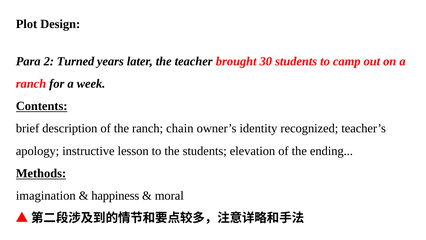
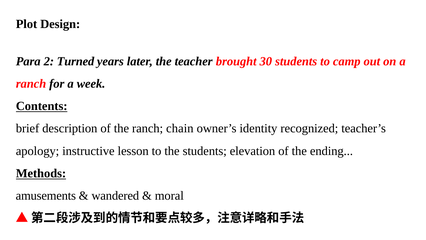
imagination: imagination -> amusements (46, 195)
happiness: happiness -> wandered (115, 195)
